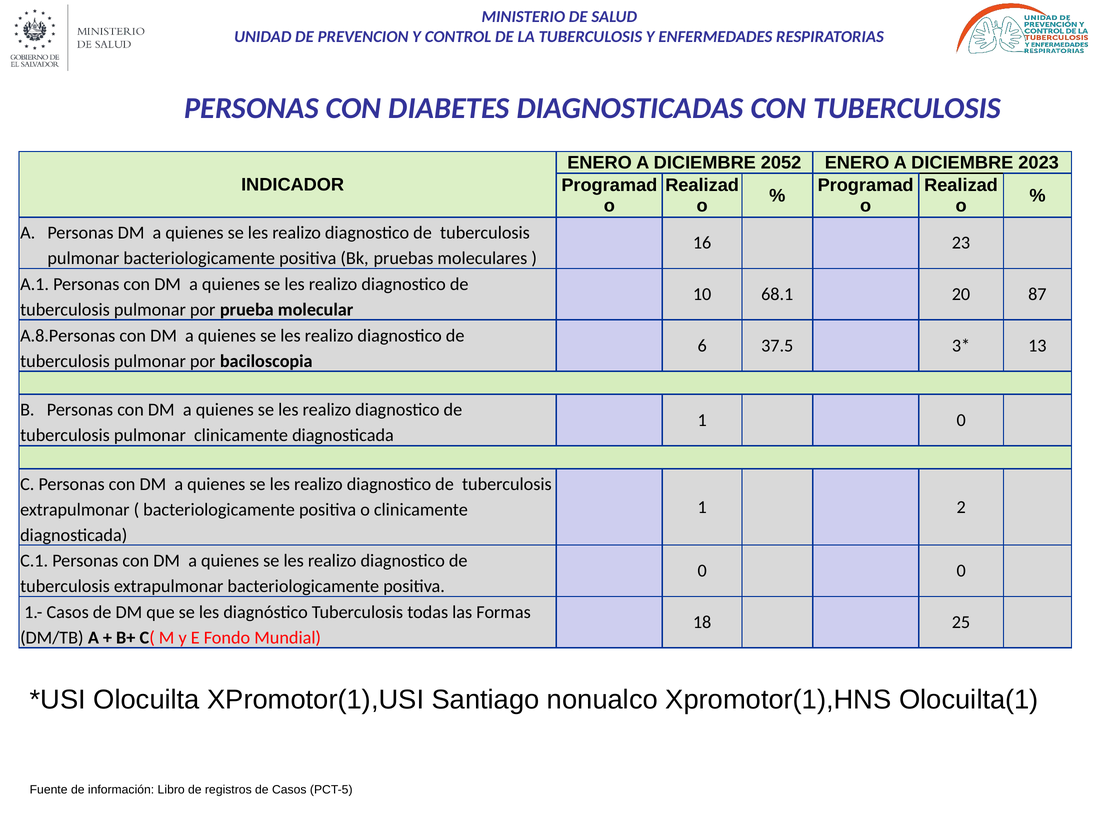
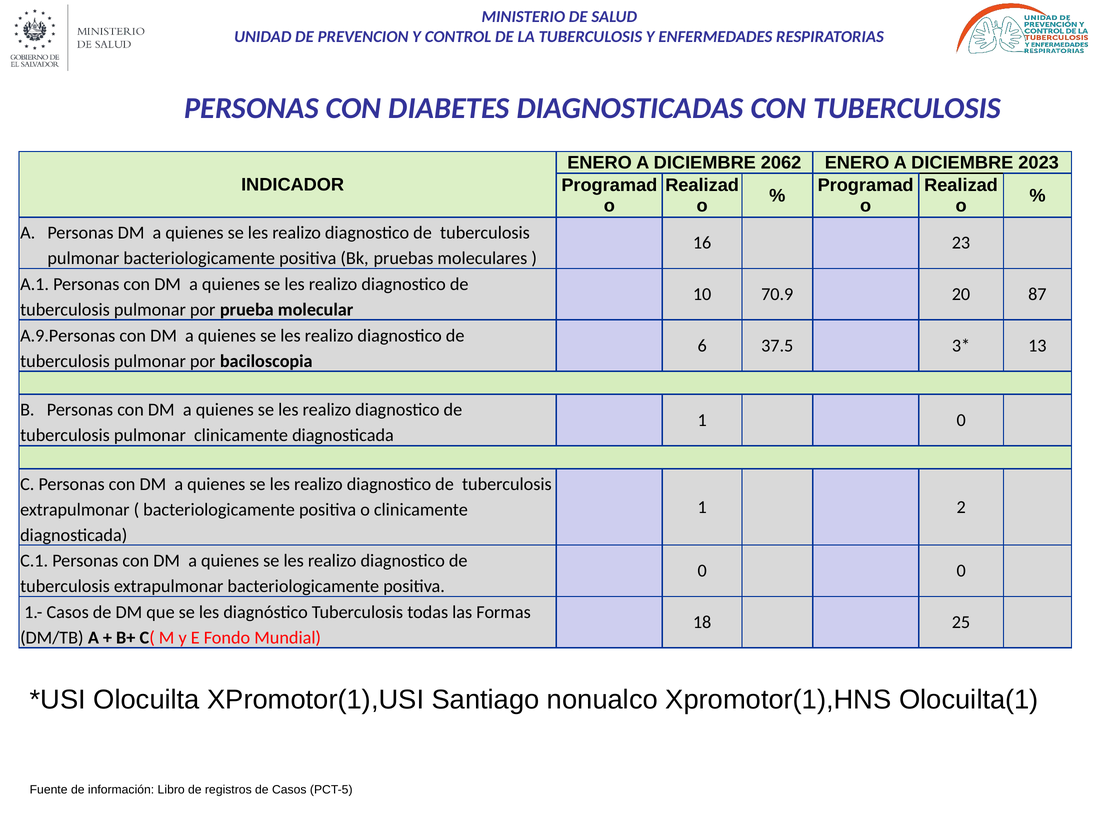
2052: 2052 -> 2062 (781, 163)
68.1: 68.1 -> 70.9 (777, 295)
A.8.Personas: A.8.Personas -> A.9.Personas (68, 336)
